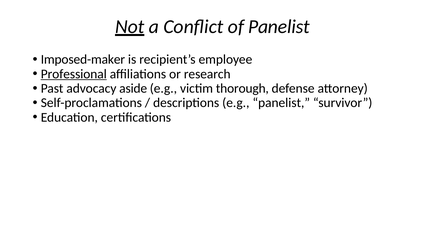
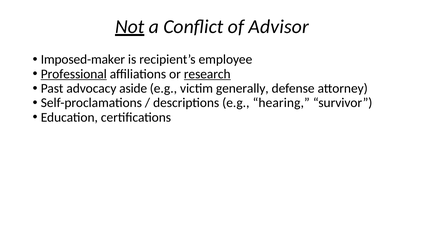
of Panelist: Panelist -> Advisor (279, 27)
research underline: none -> present (207, 74)
thorough: thorough -> generally (242, 89)
e.g panelist: panelist -> hearing (281, 103)
